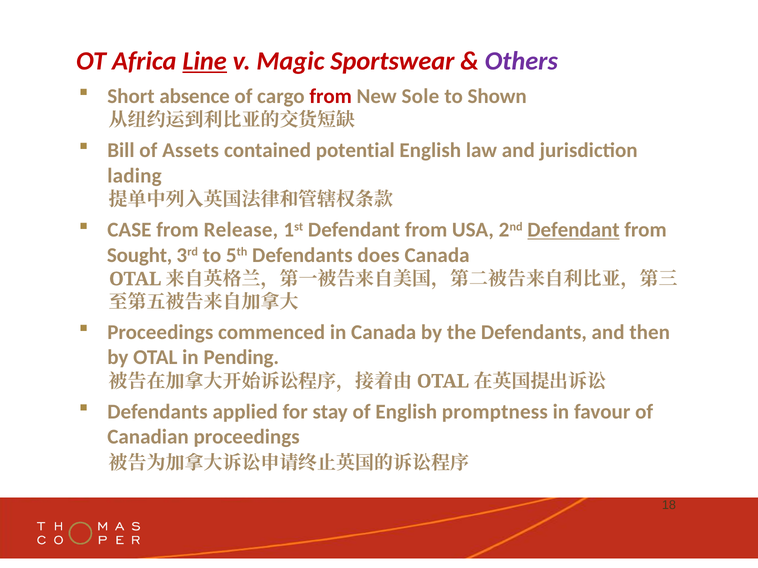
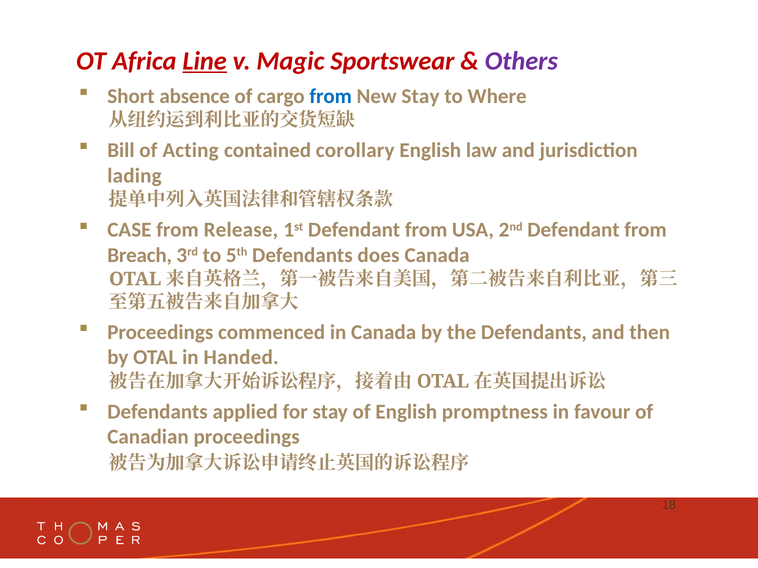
from colour: red -> blue (331, 96)
New Sole: Sole -> Stay (420, 96)
Shown: Shown -> Where (497, 96)
Assets: Assets -> Acting (191, 151)
potential: potential -> corollary (355, 151)
Defendant underline: present -> none (573, 230)
Sought: Sought -> Breach (140, 255)
Pending: Pending -> Handed (241, 358)
